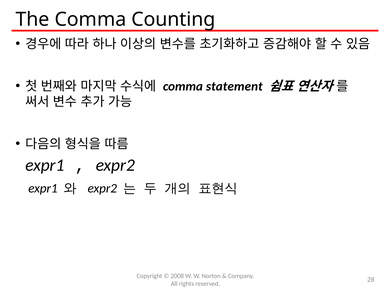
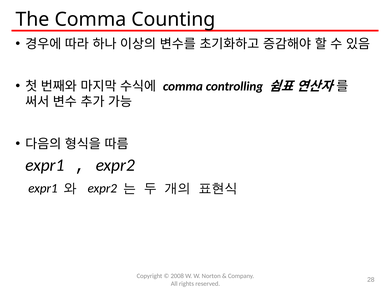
statement: statement -> controlling (234, 86)
